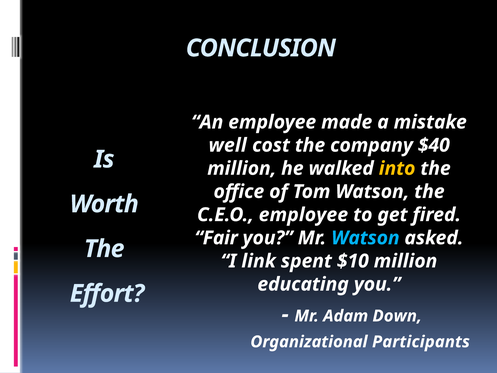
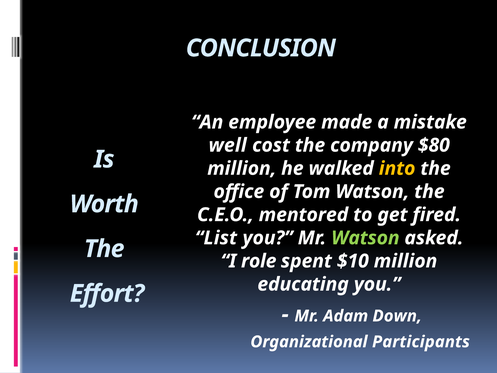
$40: $40 -> $80 (434, 145)
C.E.O employee: employee -> mentored (303, 215)
Fair: Fair -> List (216, 238)
Watson colour: light blue -> light green (365, 238)
link: link -> role (259, 261)
